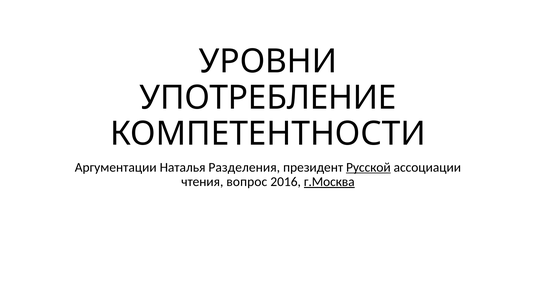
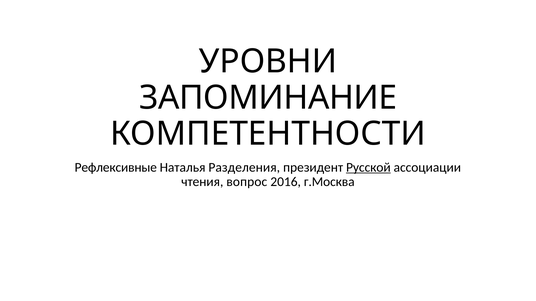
УПОТРЕБЛЕНИЕ: УПОТРЕБЛЕНИЕ -> ЗАПОМИНАНИЕ (268, 98)
Аргументации: Аргументации -> Рефлексивные (116, 168)
г.Москва underline: present -> none (329, 182)
